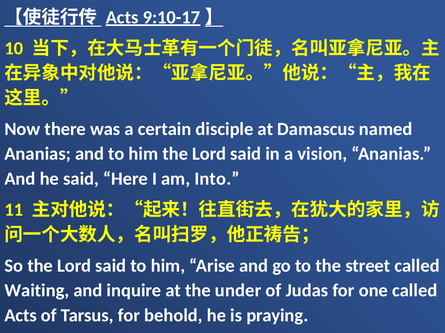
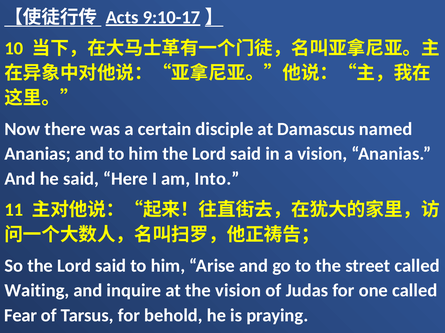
the under: under -> vision (238, 291)
Acts: Acts -> Fear (21, 316)
